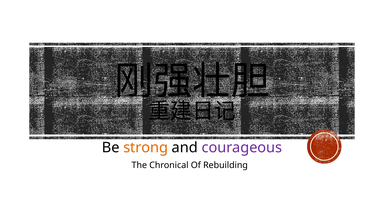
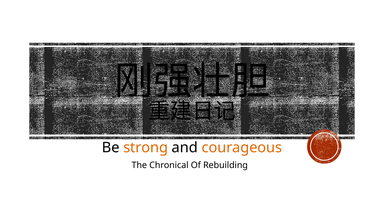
courageous colour: purple -> orange (242, 148)
